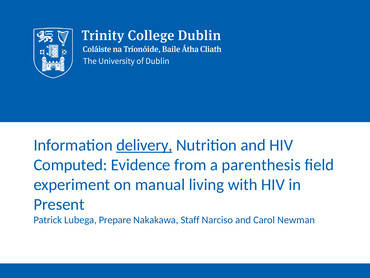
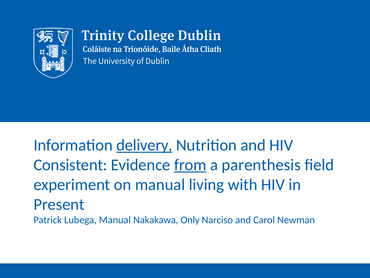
Computed: Computed -> Consistent (70, 165)
from underline: none -> present (190, 165)
Lubega Prepare: Prepare -> Manual (115, 220)
Staff: Staff -> Only (190, 220)
